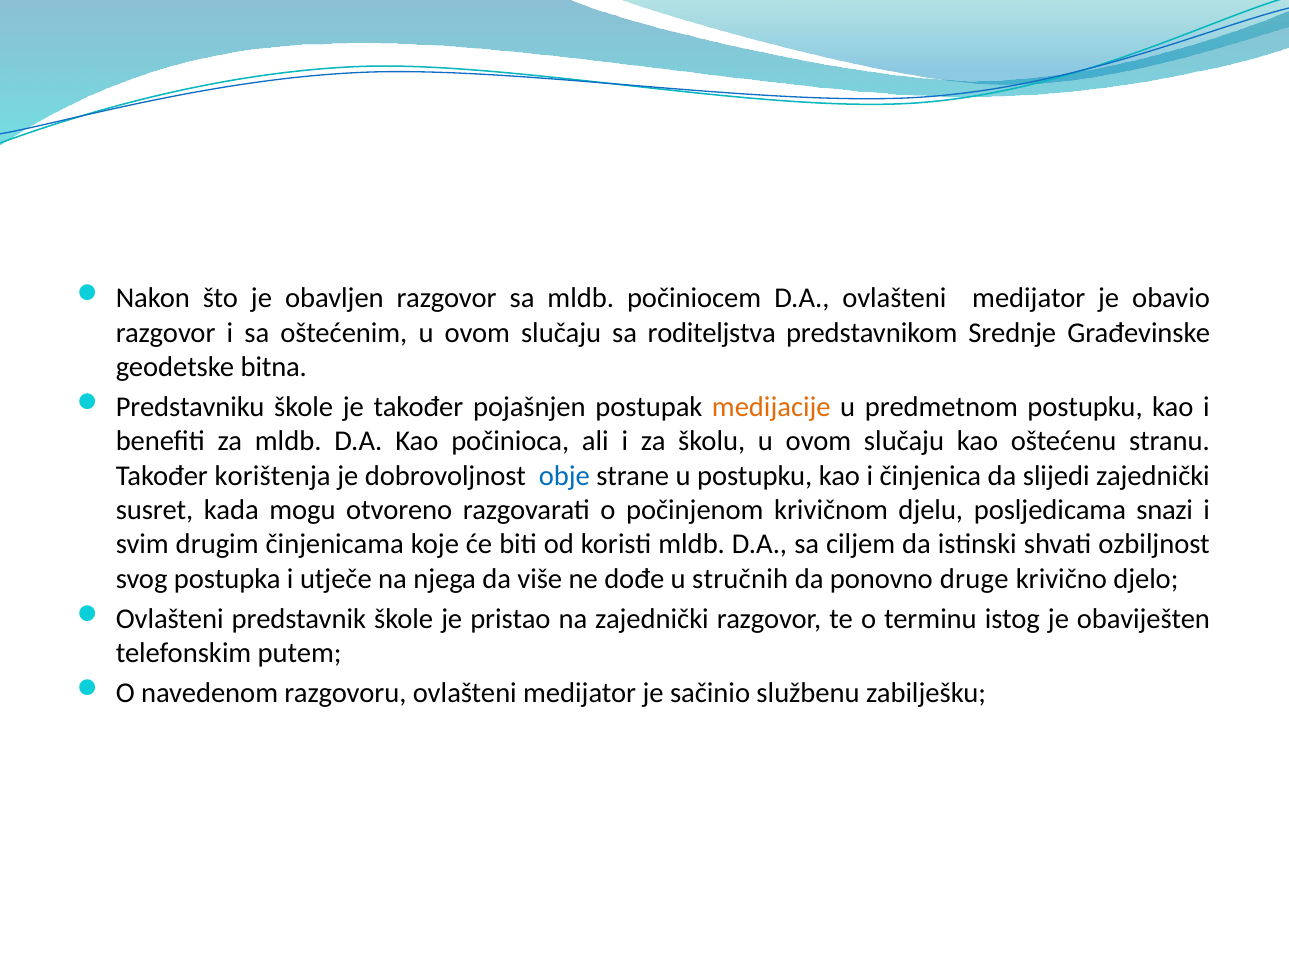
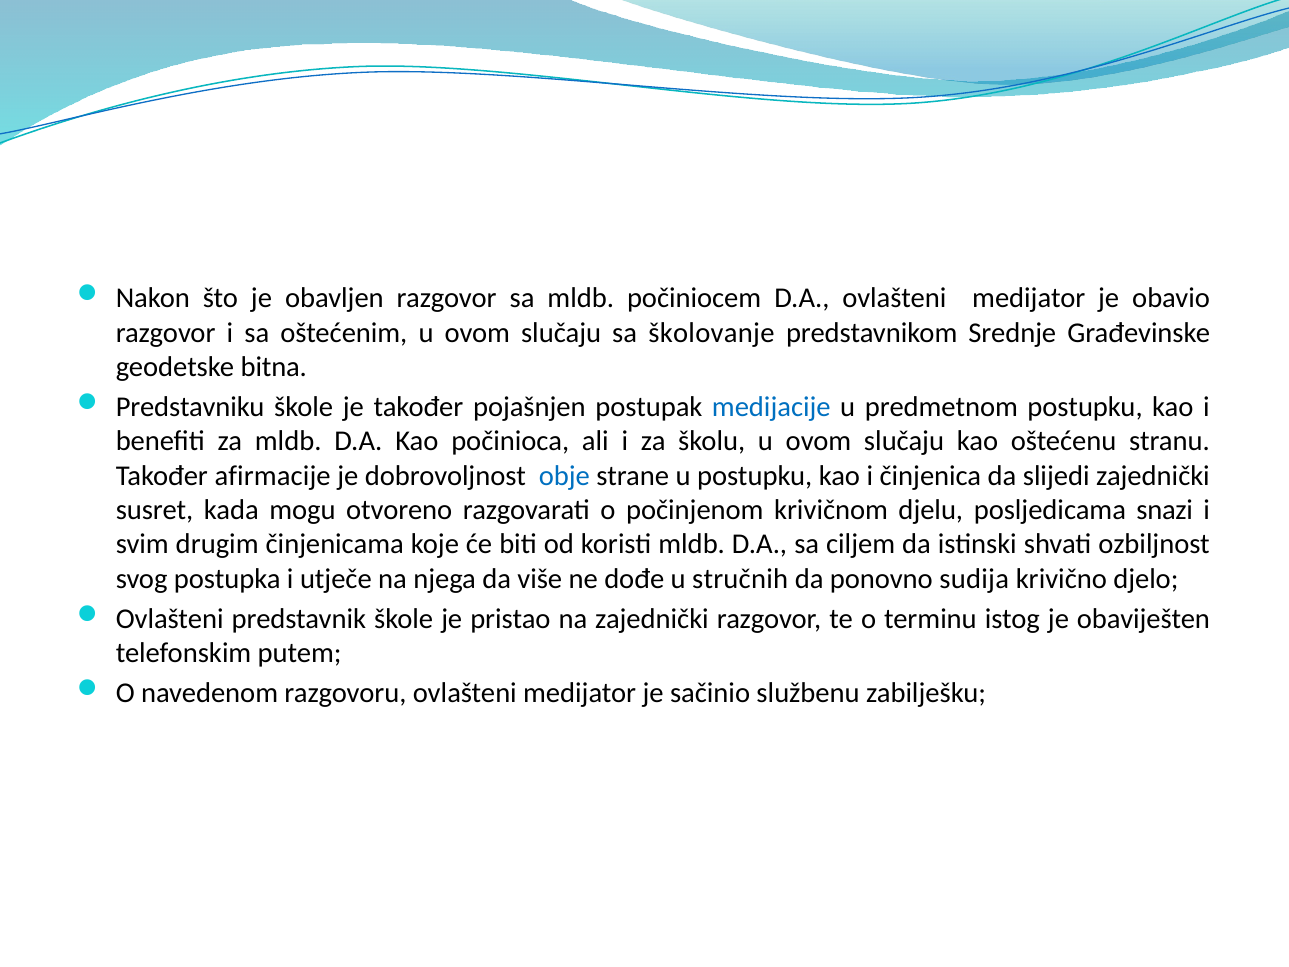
roditeljstva: roditeljstva -> školovanje (711, 333)
medijacije colour: orange -> blue (771, 407)
korištenja: korištenja -> afirmacije (273, 476)
druge: druge -> sudija (974, 578)
